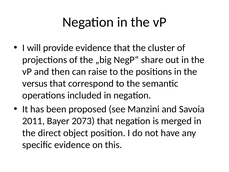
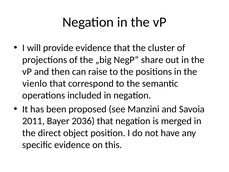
versus: versus -> vienlo (35, 83)
2073: 2073 -> 2036 (83, 121)
